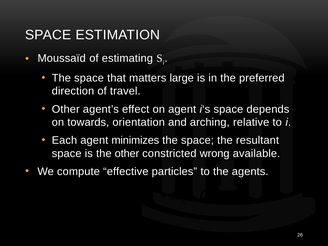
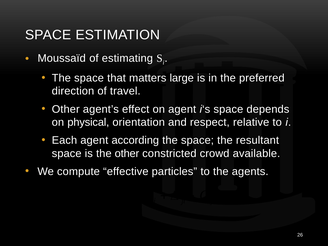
towards: towards -> physical (88, 122)
arching: arching -> respect (210, 122)
minimizes: minimizes -> according (135, 140)
wrong: wrong -> crowd (215, 153)
